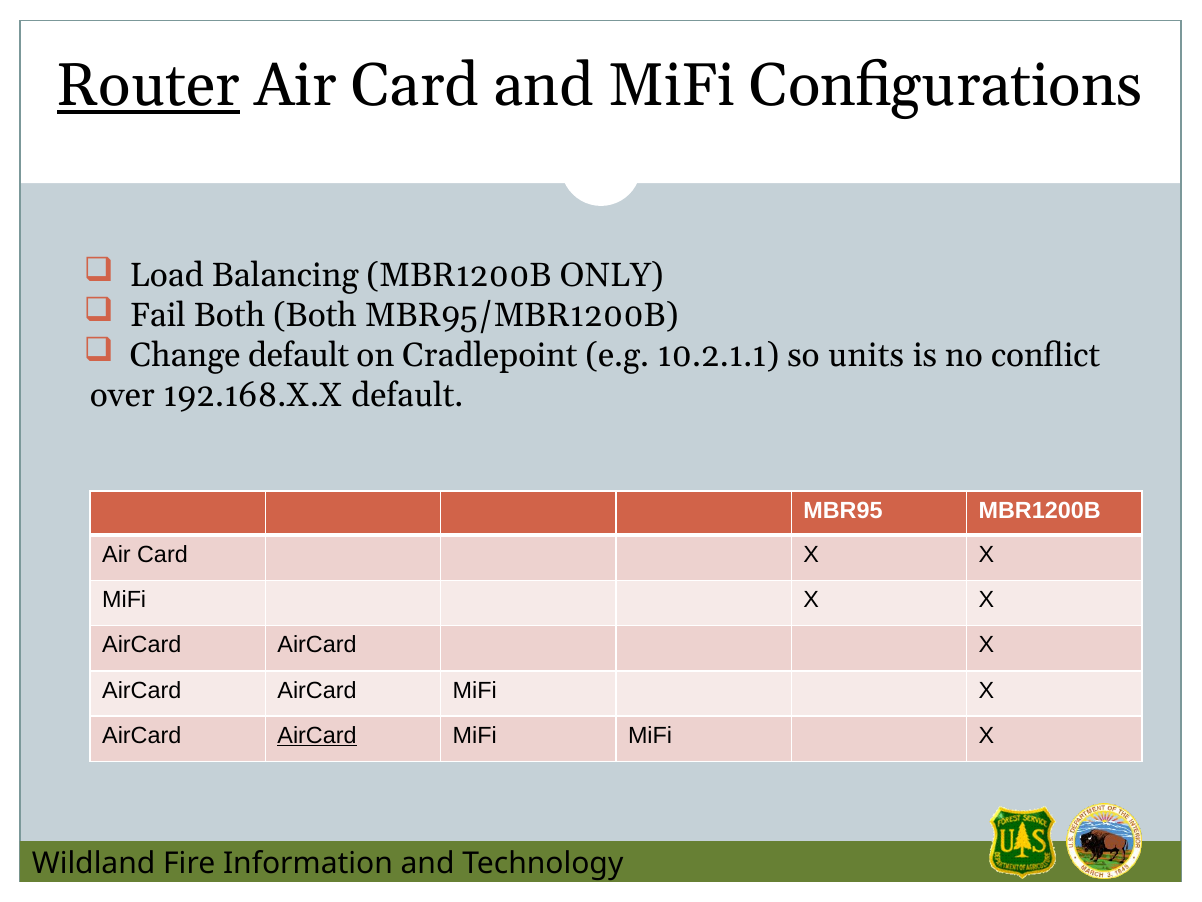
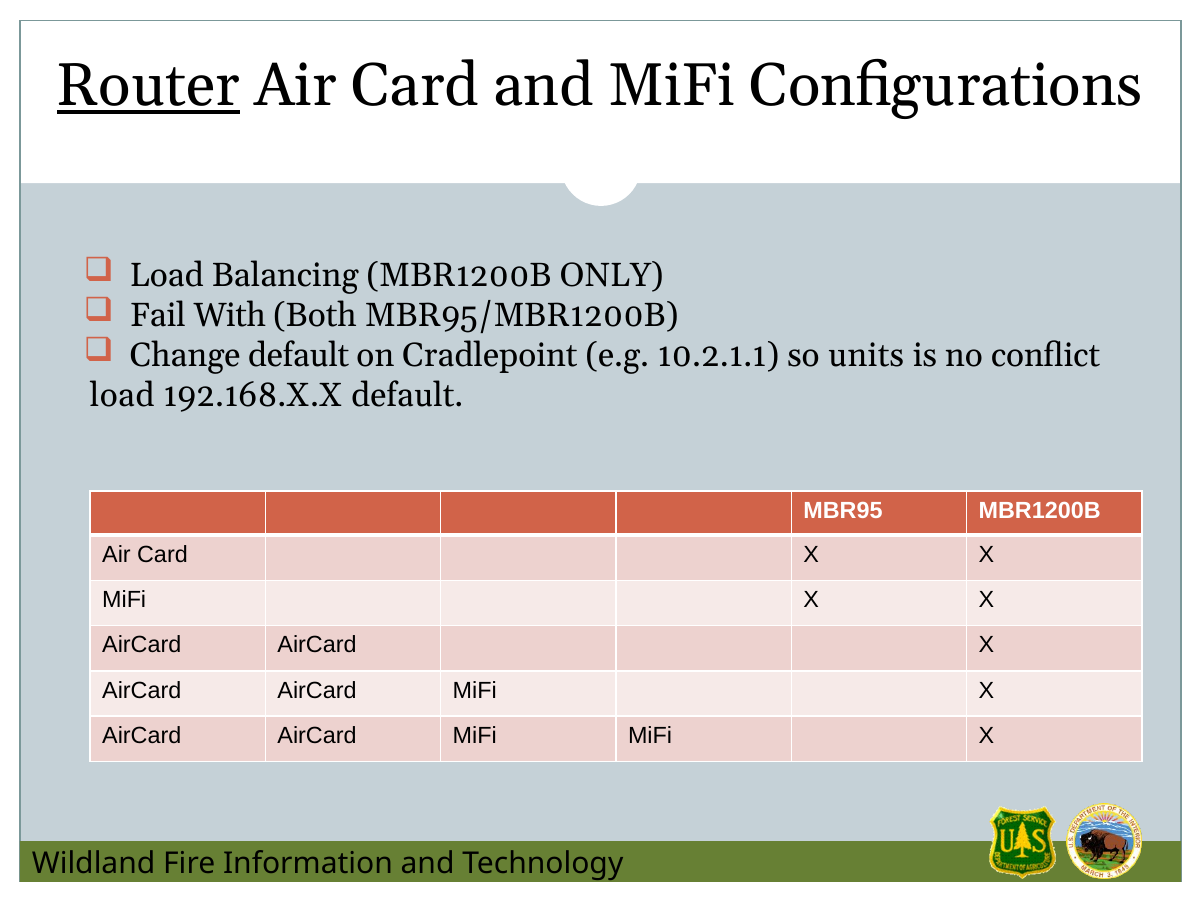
Fail Both: Both -> With (230, 315)
over: over -> load (122, 396)
AirCard underline: present -> none (317, 735)
